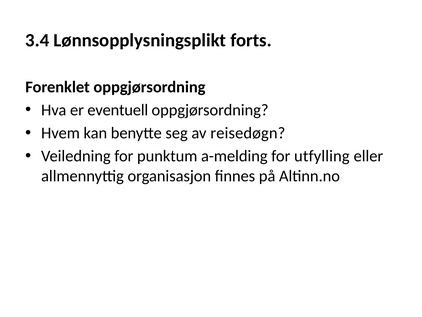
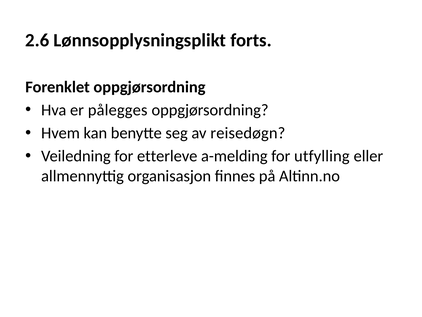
3.4: 3.4 -> 2.6 (37, 40)
eventuell: eventuell -> pålegges (118, 110)
punktum: punktum -> etterleve (167, 156)
